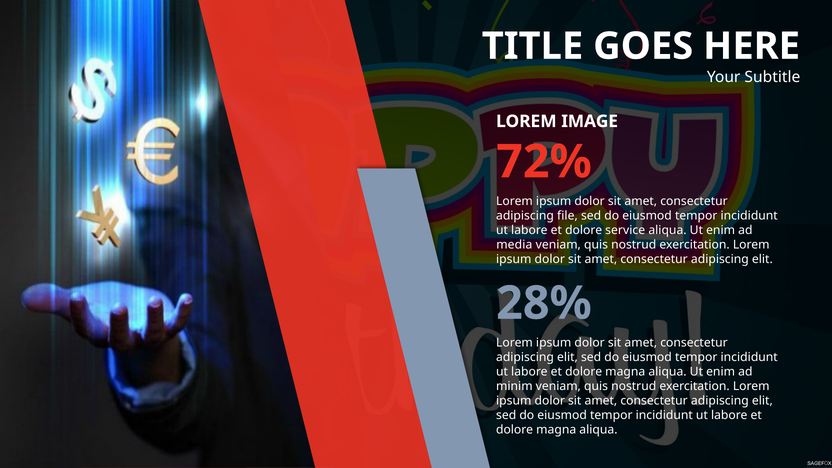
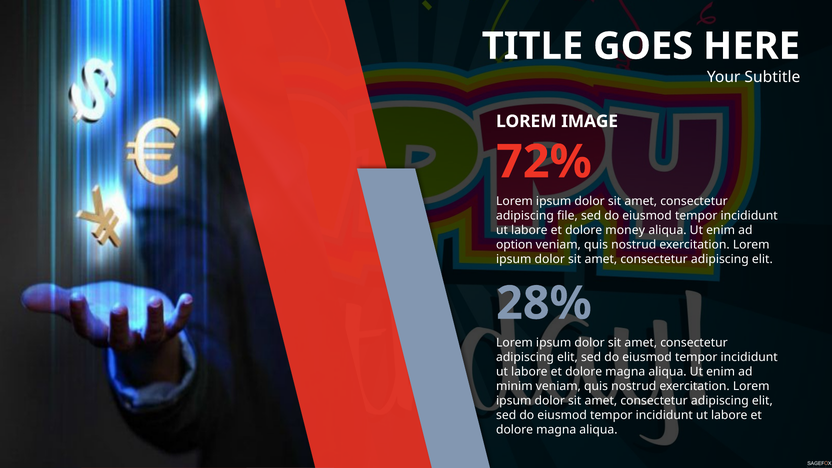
service: service -> money (625, 230)
media: media -> option (514, 245)
